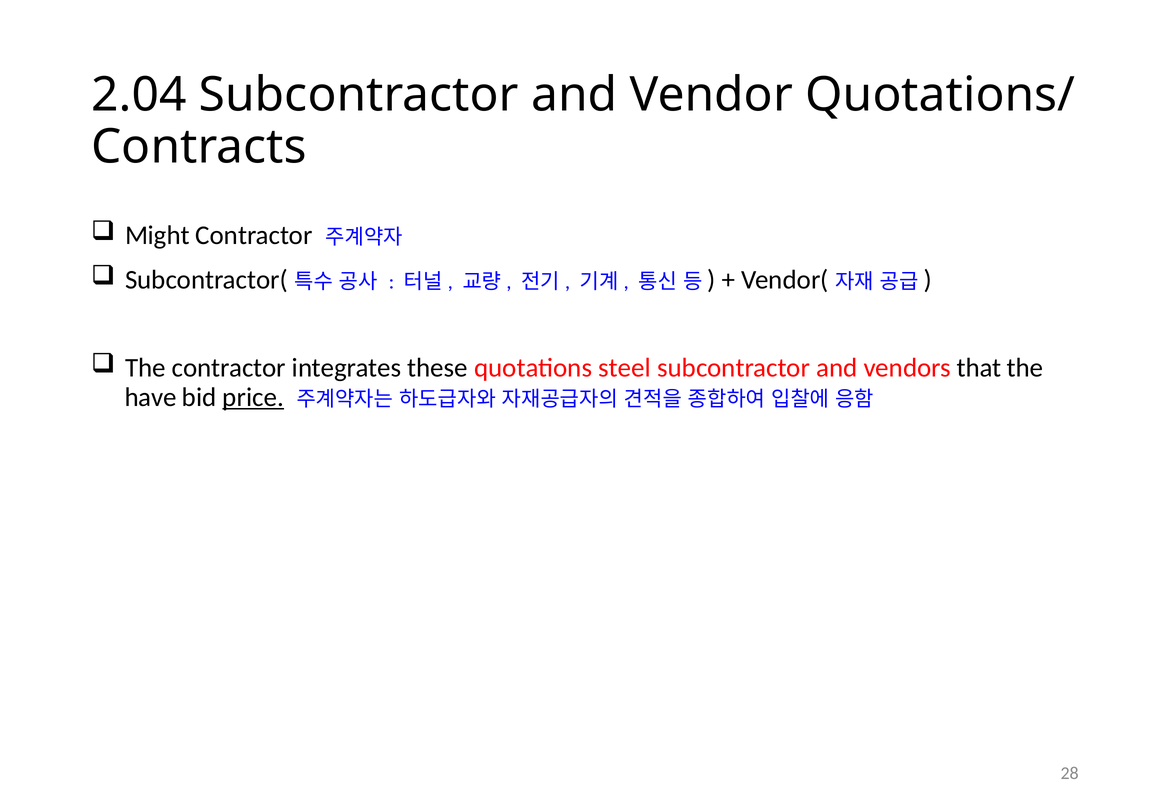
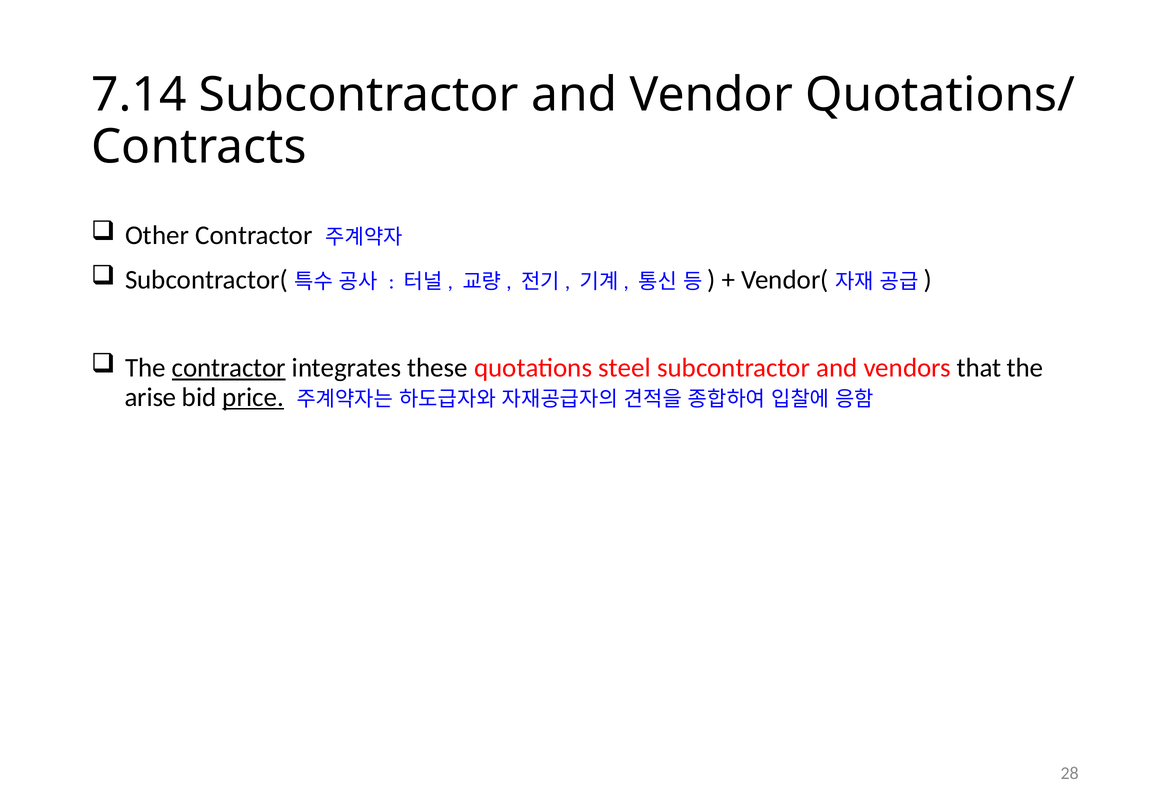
2.04: 2.04 -> 7.14 (139, 95)
Might: Might -> Other (157, 235)
contractor underline: none -> present (229, 368)
have: have -> arise (151, 397)
